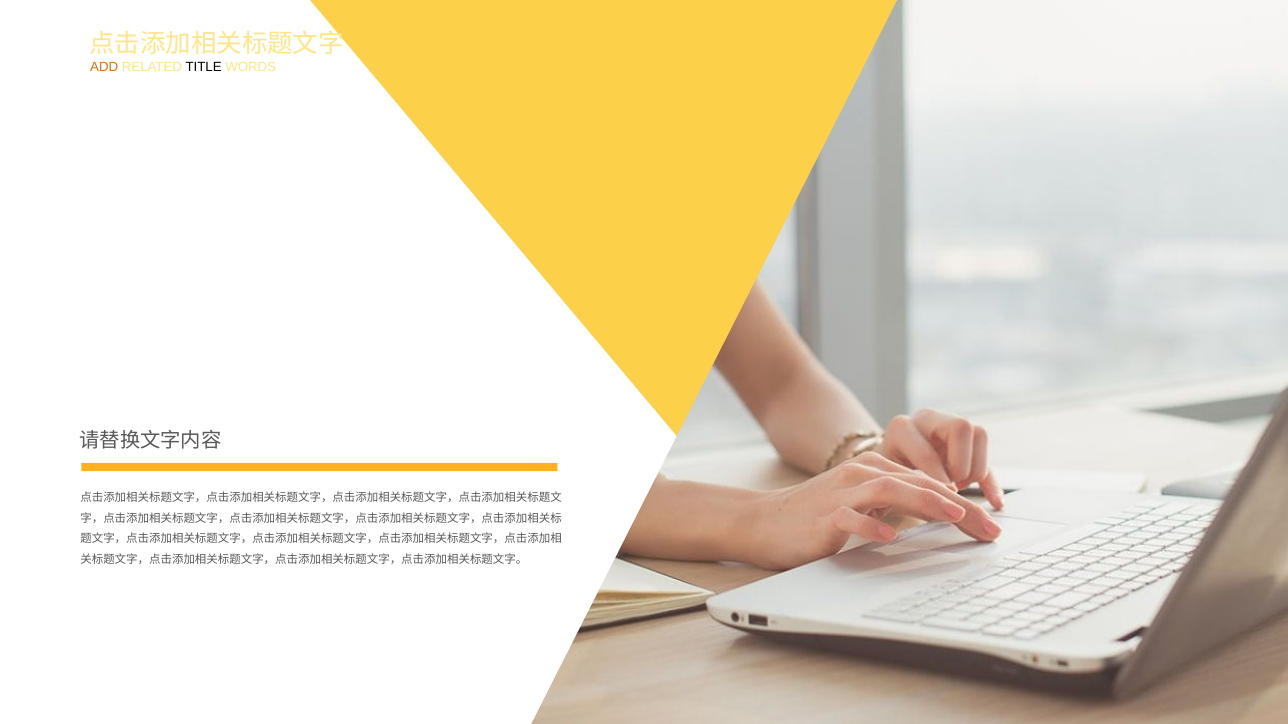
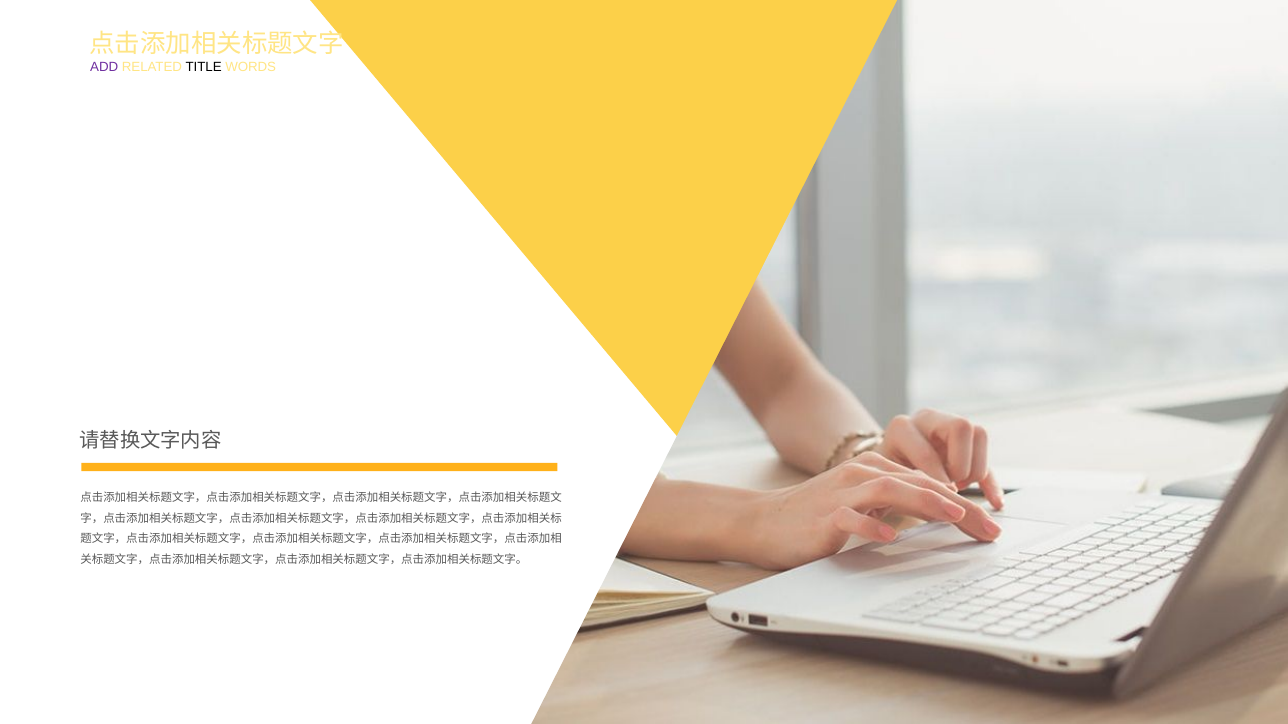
ADD colour: orange -> purple (104, 68)
